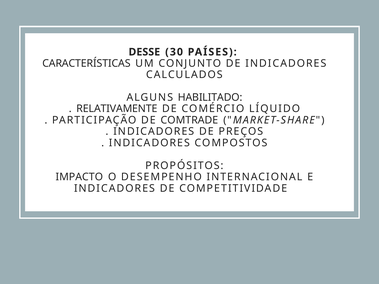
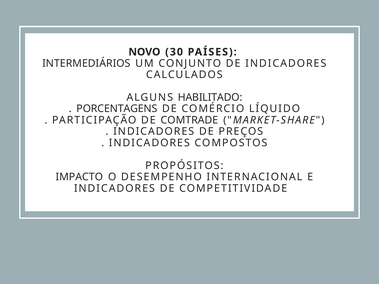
DESSE: DESSE -> NOVO (144, 52)
CARACTERÍSTICAS: CARACTERÍSTICAS -> INTERMEDIÁRIOS (86, 63)
RELATIVAMENTE: RELATIVAMENTE -> PORCENTAGENS (117, 109)
